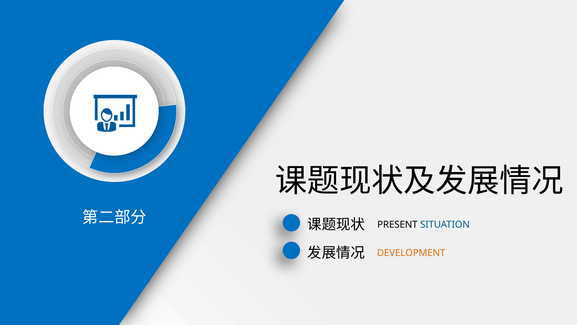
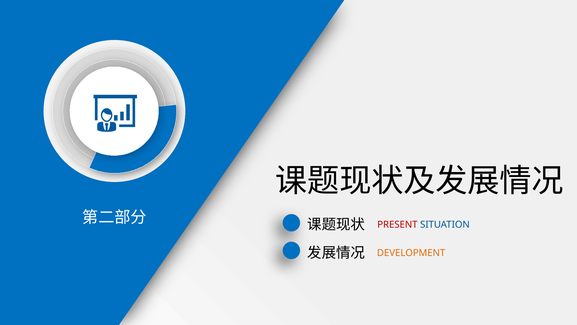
PRESENT colour: black -> red (397, 224)
